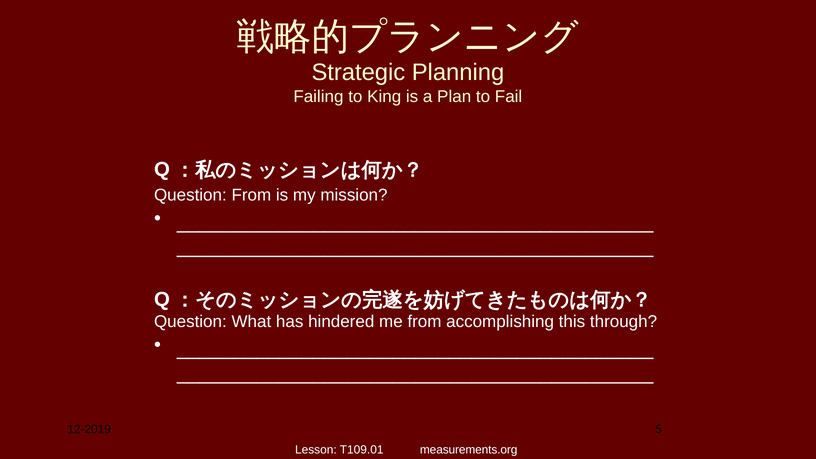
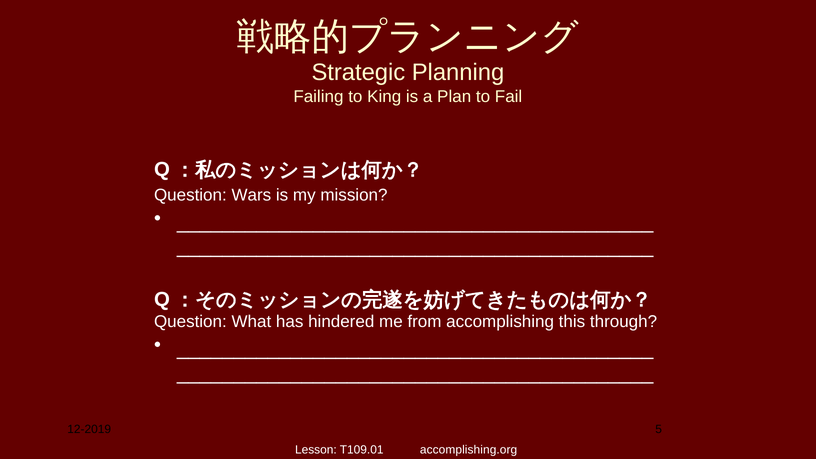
Question From: From -> Wars (251, 195)
measurements.org: measurements.org -> accomplishing.org (469, 450)
